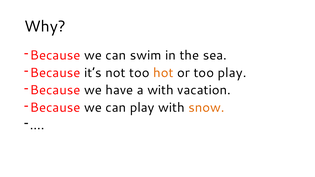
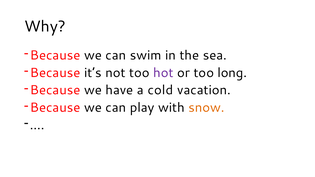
hot colour: orange -> purple (163, 73)
too play: play -> long (232, 73)
a with: with -> cold (160, 90)
